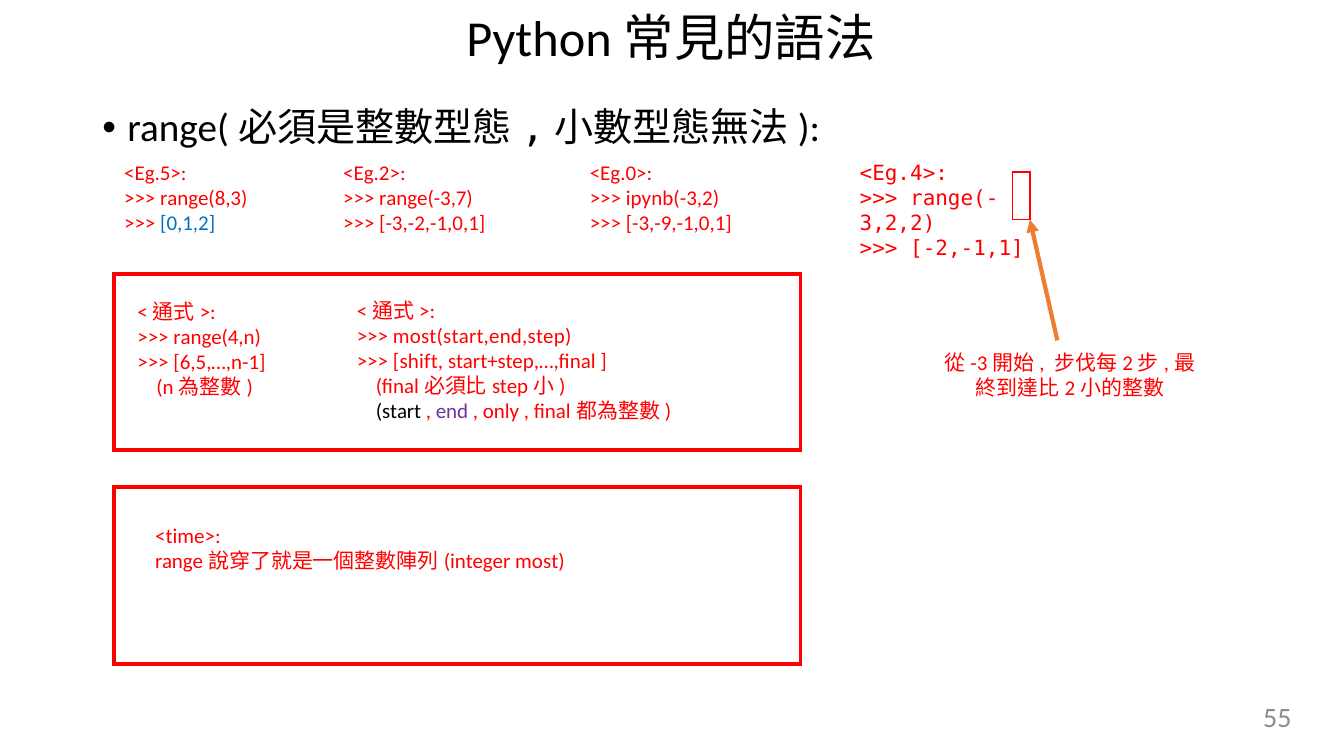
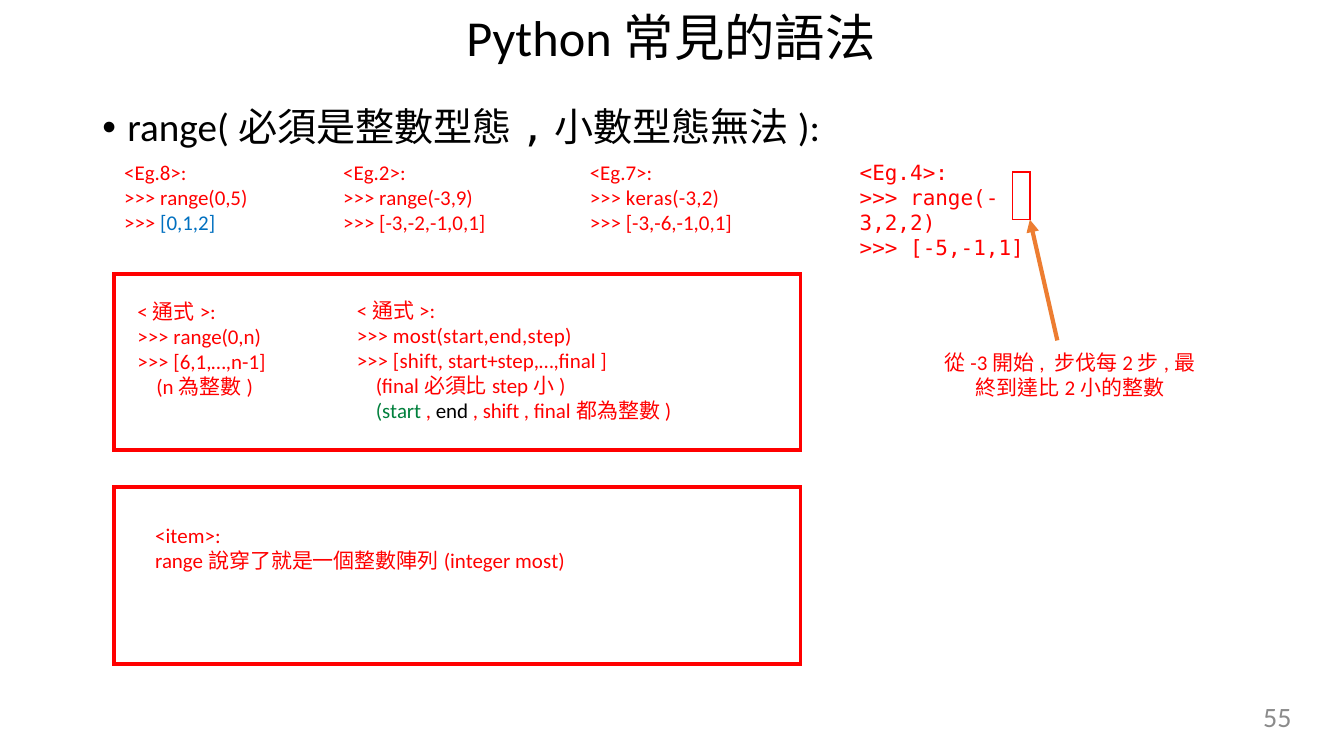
<Eg.5>: <Eg.5> -> <Eg.8> (155, 173)
<Eg.0>: <Eg.0> -> <Eg.7> (621, 173)
range(8,3: range(8,3 -> range(0,5 (204, 198)
range(-3,7: range(-3,7 -> range(-3,9 (426, 198)
ipynb(-3,2: ipynb(-3,2 -> keras(-3,2 (672, 198)
-3,-9,-1,0,1: -3,-9,-1,0,1 -> -3,-6,-1,0,1 (679, 224)
-2,-1,1: -2,-1,1 -> -5,-1,1 (967, 249)
range(4,n: range(4,n -> range(0,n (217, 337)
6,5,…,n-1: 6,5,…,n-1 -> 6,1,…,n-1 (220, 363)
start colour: black -> green (398, 412)
end colour: purple -> black (452, 412)
only: only -> shift (501, 412)
<time>: <time> -> <item> (188, 536)
